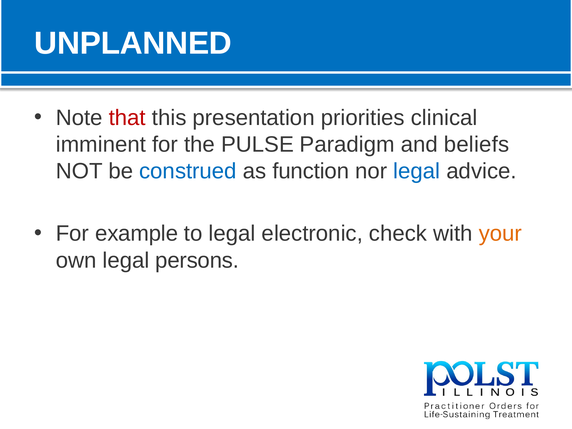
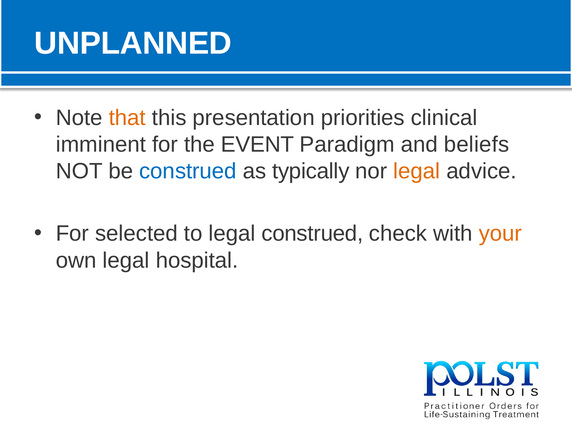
that colour: red -> orange (127, 118)
PULSE: PULSE -> EVENT (258, 145)
function: function -> typically (311, 171)
legal colour: blue -> orange (417, 171)
example: example -> selected (137, 234)
legal electronic: electronic -> construed (312, 234)
persons: persons -> hospital (197, 260)
